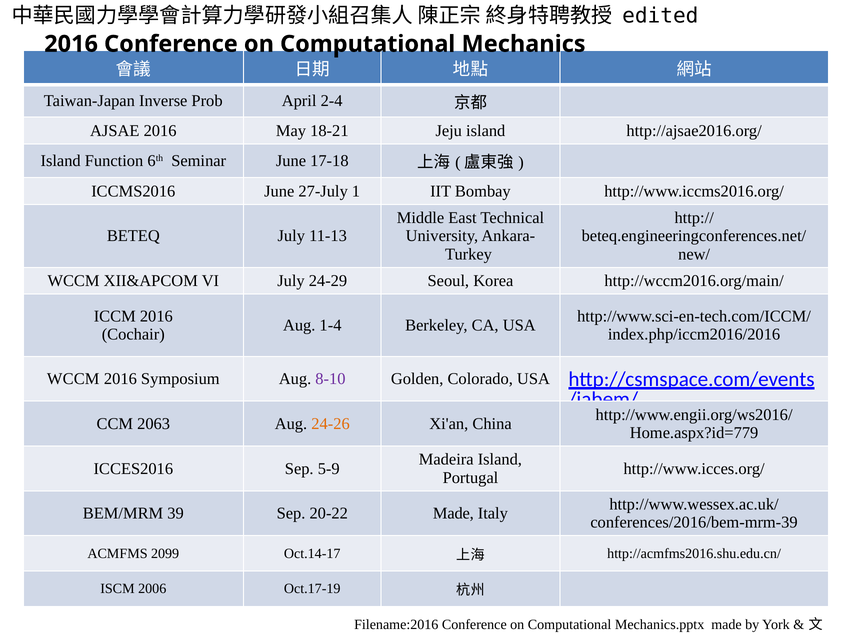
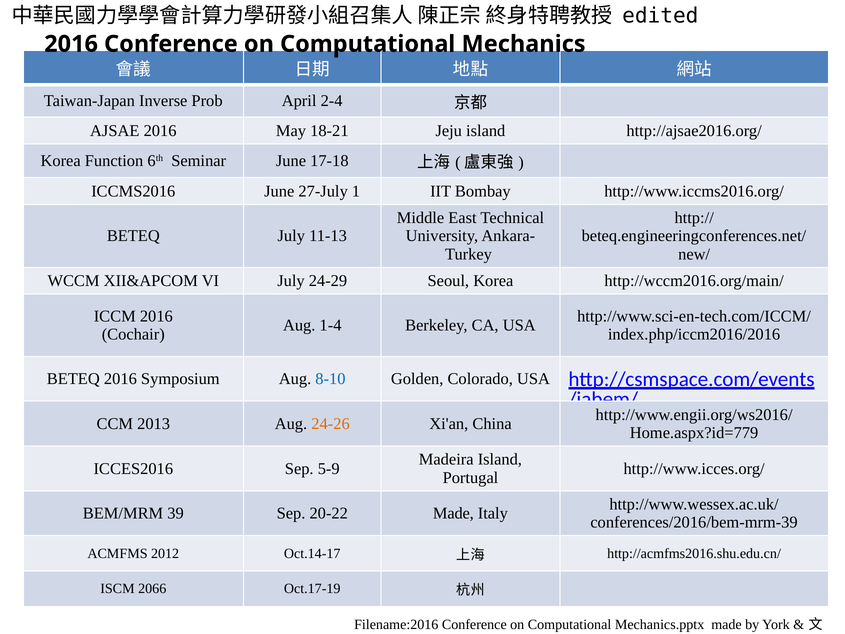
Island: Island -> Korea (61, 161)
WCCM: WCCM -> BETEQ (73, 379)
8-10 colour: purple -> blue (330, 379)
2063: 2063 -> 2013 (154, 424)
2099: 2099 -> 2012 (165, 553)
2006: 2006 -> 2066 (152, 589)
